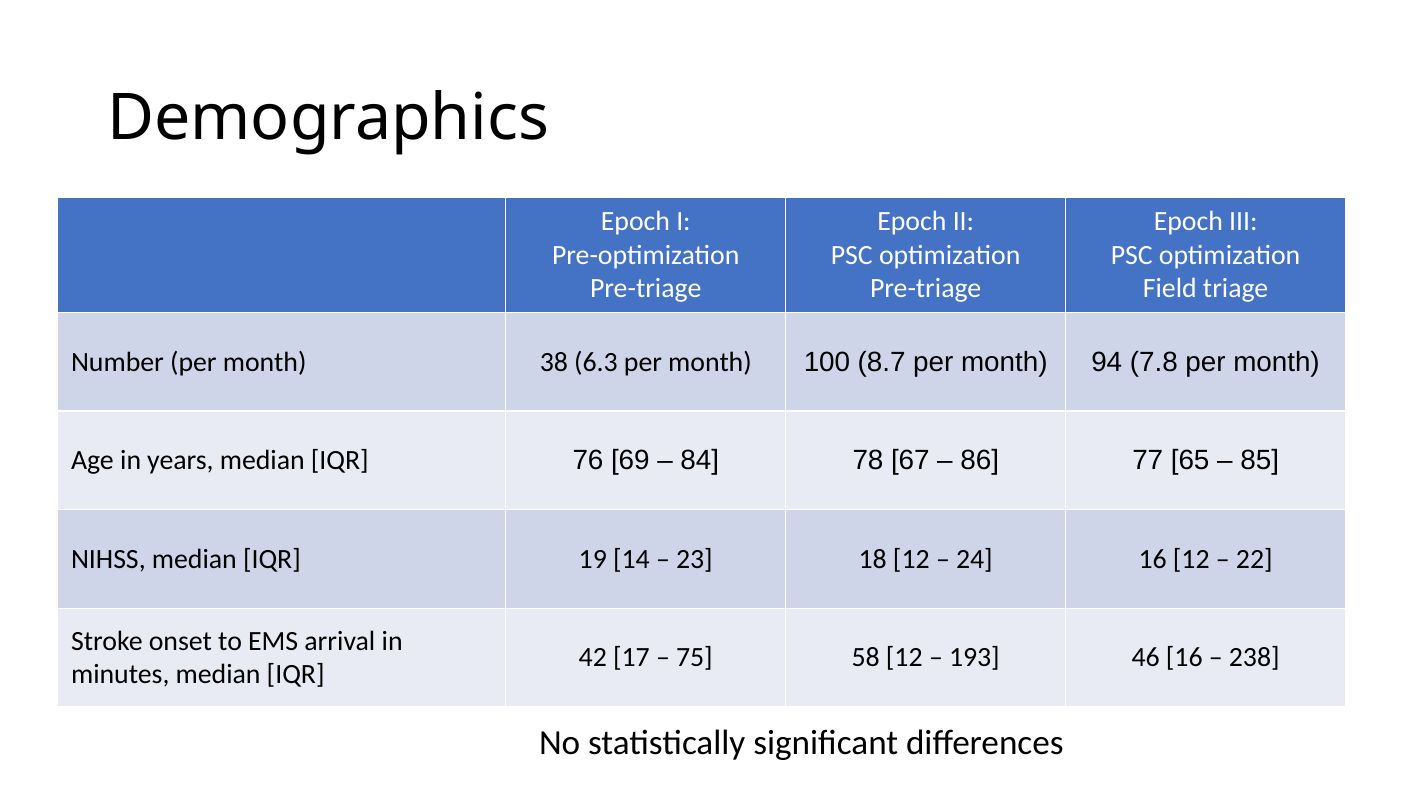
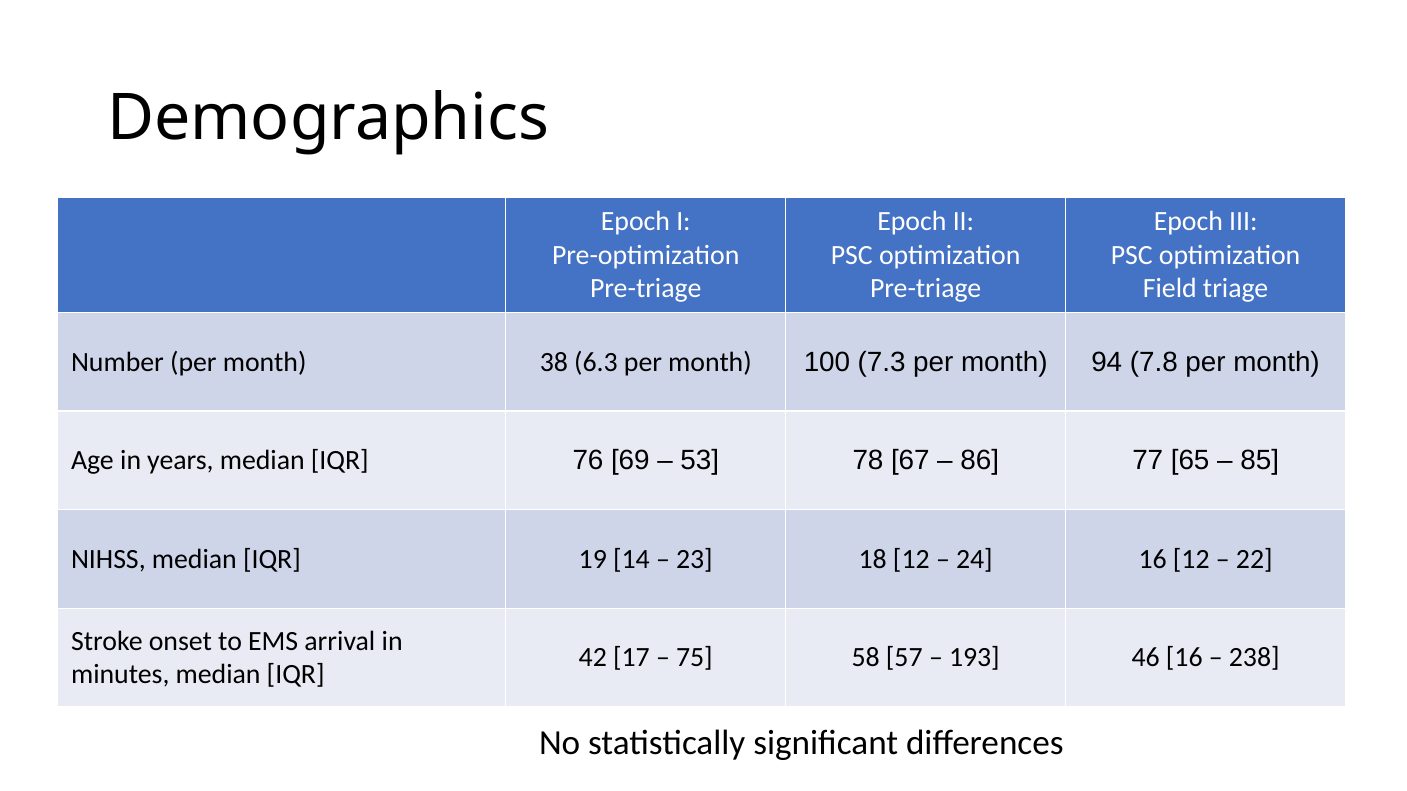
8.7: 8.7 -> 7.3 (882, 362)
84: 84 -> 53 (700, 461)
58 12: 12 -> 57 (904, 658)
